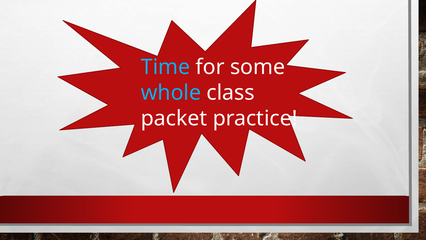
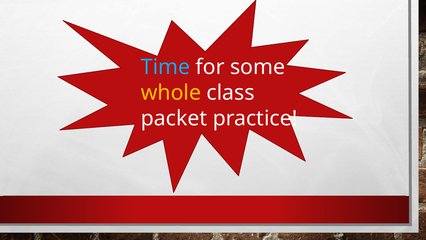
whole colour: light blue -> yellow (171, 93)
